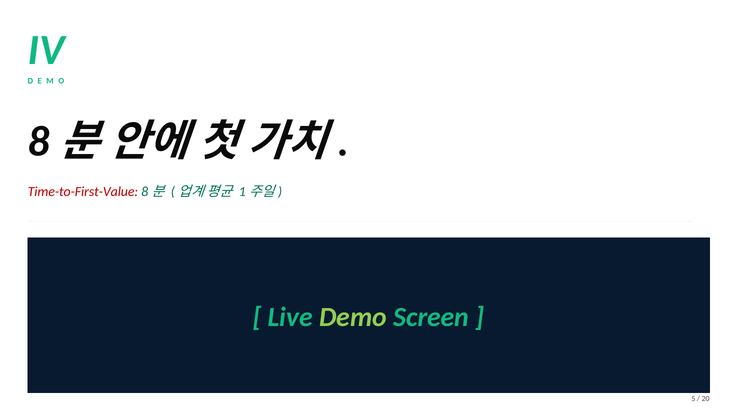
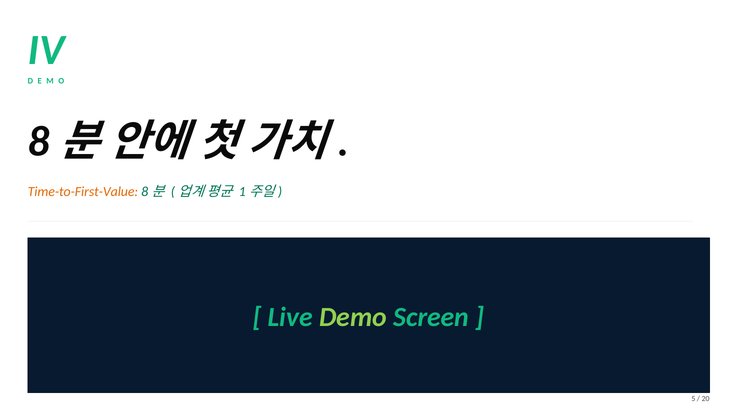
Time-to-First-Value colour: red -> orange (83, 192)
